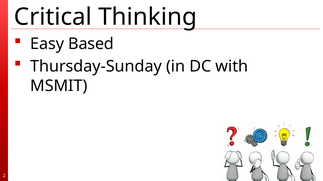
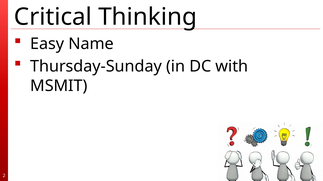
Based: Based -> Name (91, 44)
